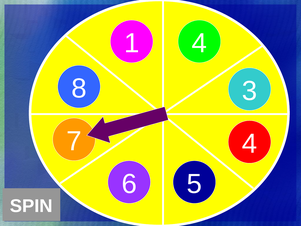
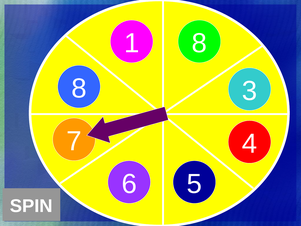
1 4: 4 -> 8 (199, 43)
